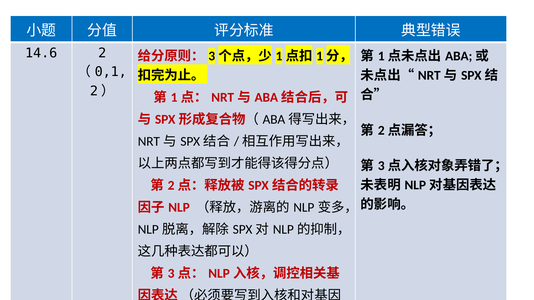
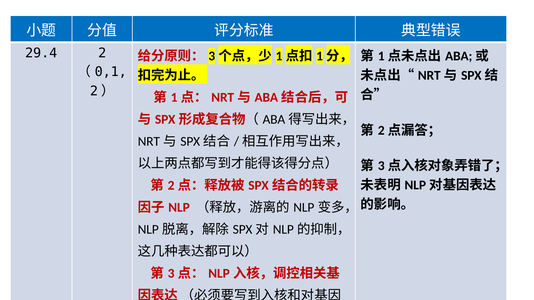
14.6: 14.6 -> 29.4 (41, 53)
